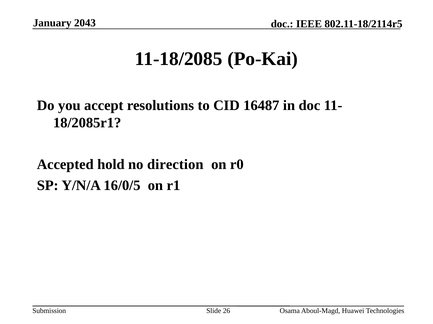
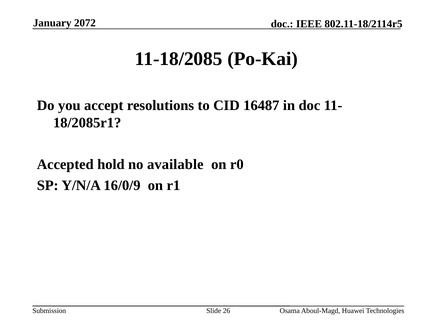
2043: 2043 -> 2072 (85, 23)
direction: direction -> available (175, 165)
16/0/5: 16/0/5 -> 16/0/9 (122, 186)
